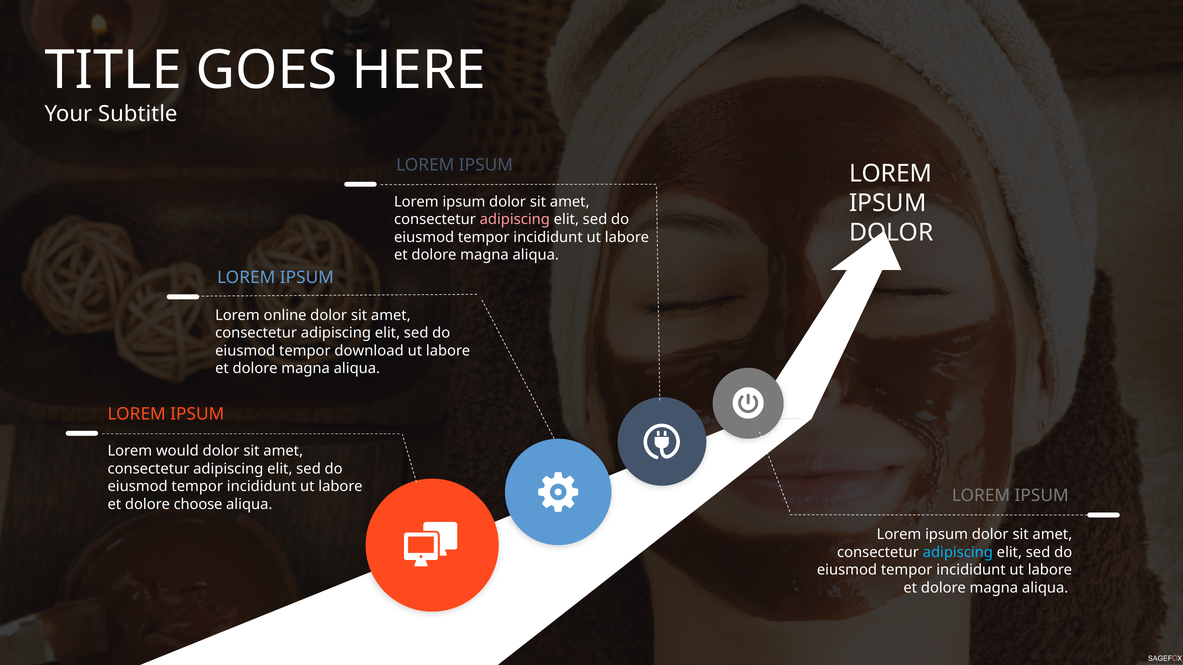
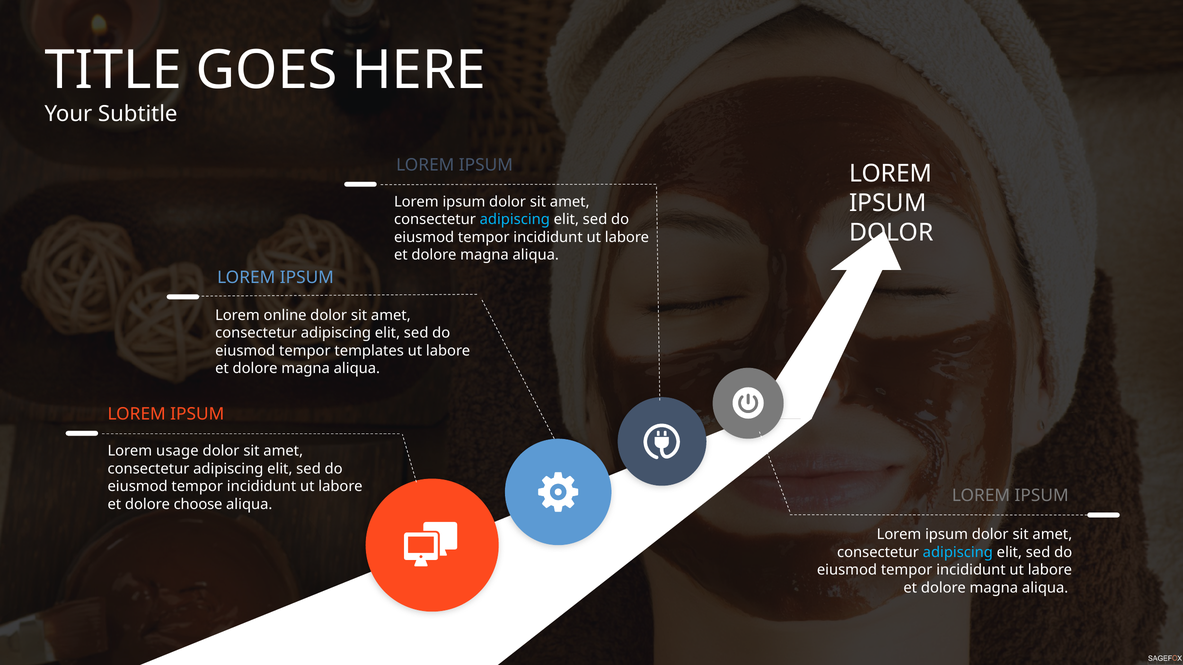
adipiscing colour: pink -> light blue (515, 220)
download: download -> templates (369, 351)
would: would -> usage (177, 451)
